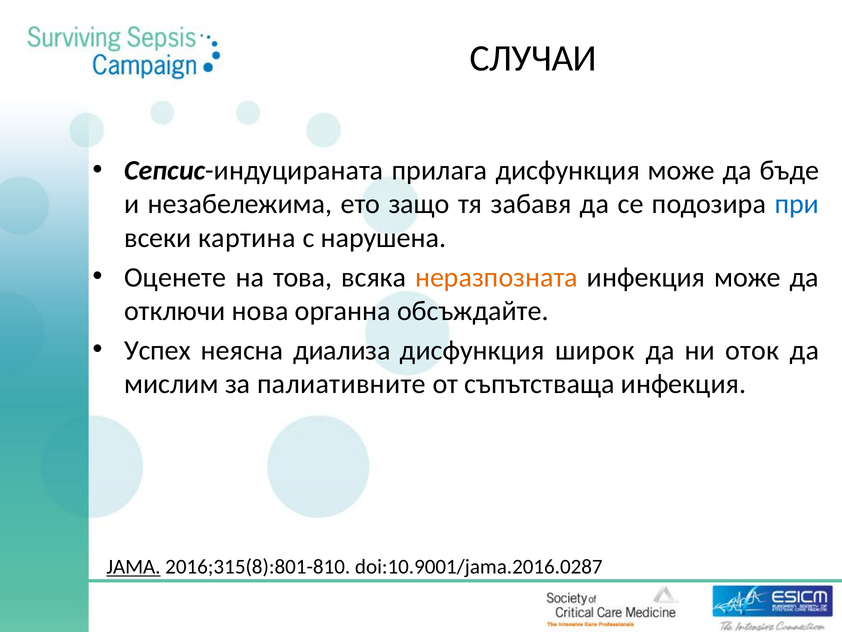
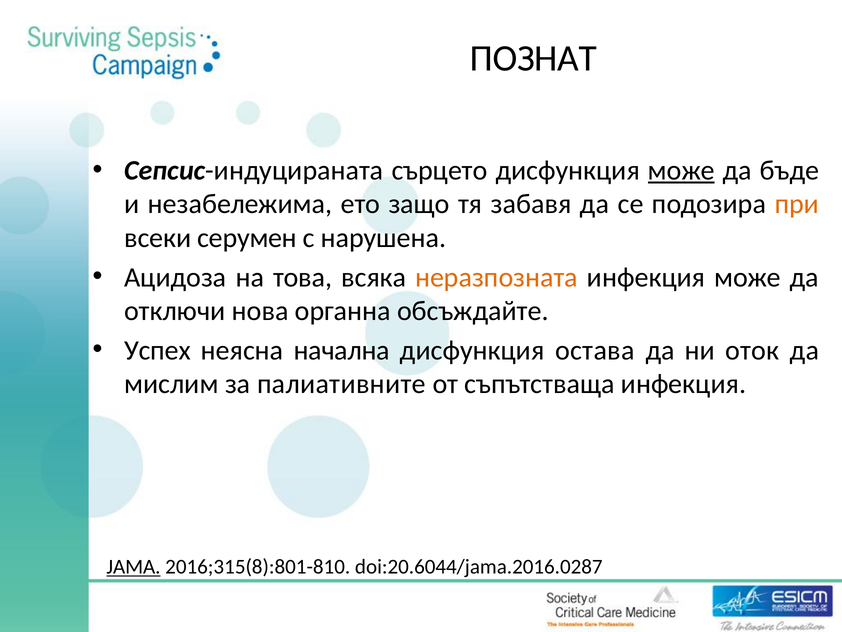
СЛУЧАИ: СЛУЧАИ -> ПОЗНАТ (533, 58)
прилага: прилага -> сърцето (440, 170)
може underline: none -> present (681, 170)
при colour: blue -> orange (797, 204)
картина: картина -> серумен (247, 238)
Оценете: Оценете -> Ацидоза (175, 277)
диализа: диализа -> начална (342, 350)
широк: широк -> остава (595, 350)
doi:10.9001/jama.2016.0287: doi:10.9001/jama.2016.0287 -> doi:20.6044/jama.2016.0287 (479, 567)
